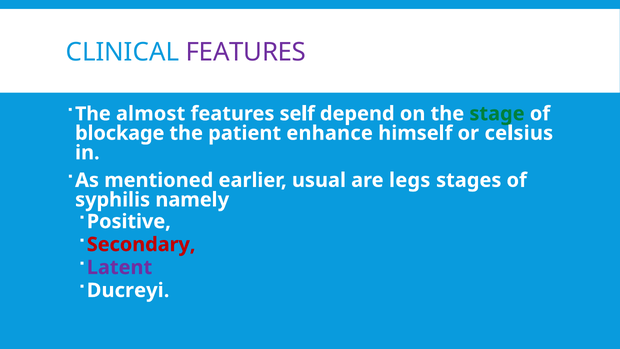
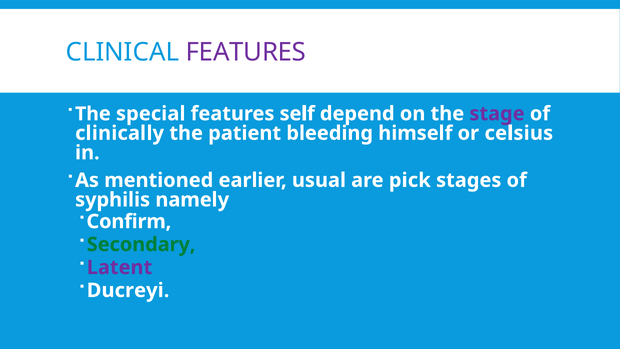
almost: almost -> special (151, 114)
stage colour: green -> purple (497, 114)
blockage: blockage -> clinically (120, 133)
enhance: enhance -> bleeding (330, 133)
legs: legs -> pick (410, 180)
Positive: Positive -> Confirm (129, 221)
Secondary colour: red -> green (141, 244)
